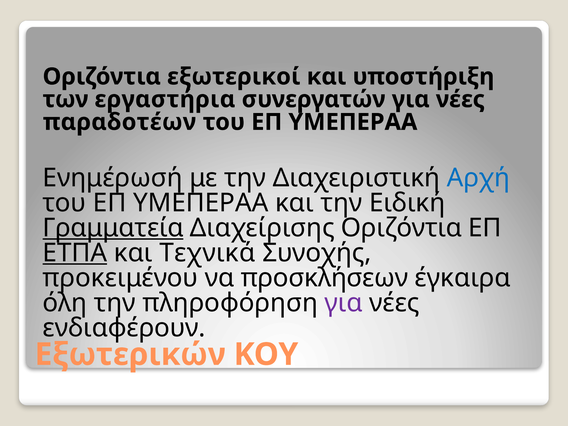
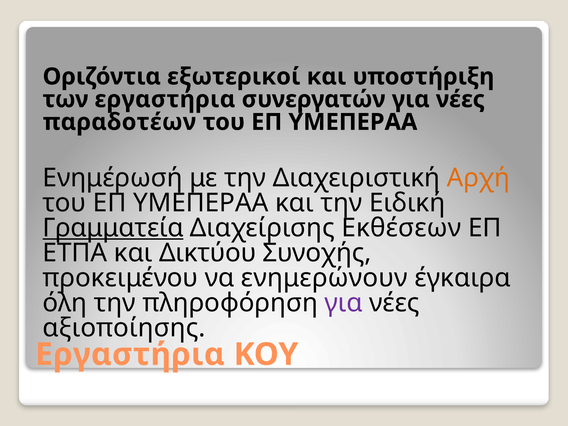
Αρχή colour: blue -> orange (478, 178)
Διαχείρισης Οριζόντια: Οριζόντια -> Εκθέσεων (401, 228)
ΕΤΠΑ underline: present -> none (75, 253)
Τεχνικά: Τεχνικά -> Δικτύου (208, 253)
προσκλήσεων: προσκλήσεων -> ενημερώνουν (324, 278)
ενδιαφέρουν: ενδιαφέρουν -> αξιοποίησης (124, 328)
Εξωτερικών: Εξωτερικών -> Εργαστήρια (130, 354)
